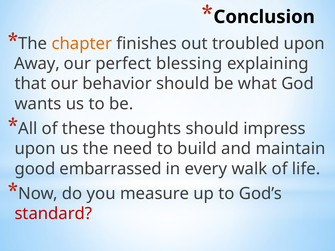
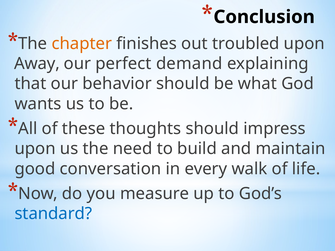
blessing: blessing -> demand (189, 64)
embarrassed: embarrassed -> conversation (110, 169)
standard colour: red -> blue (53, 214)
